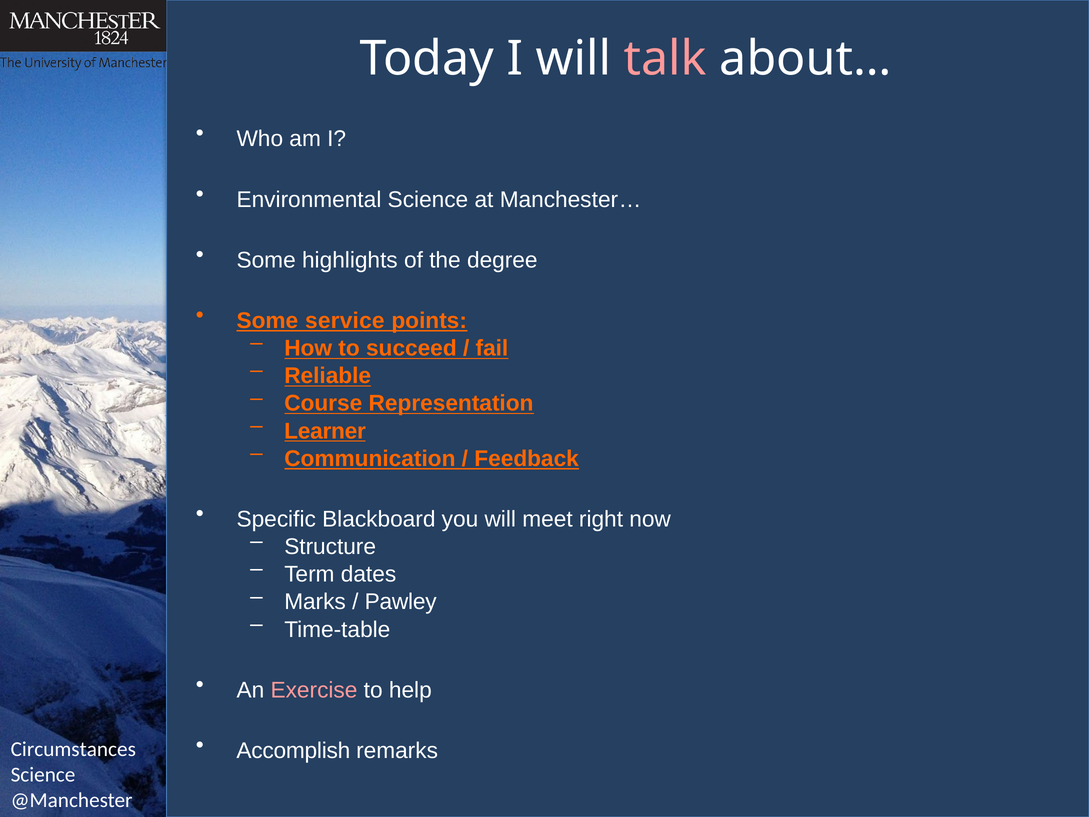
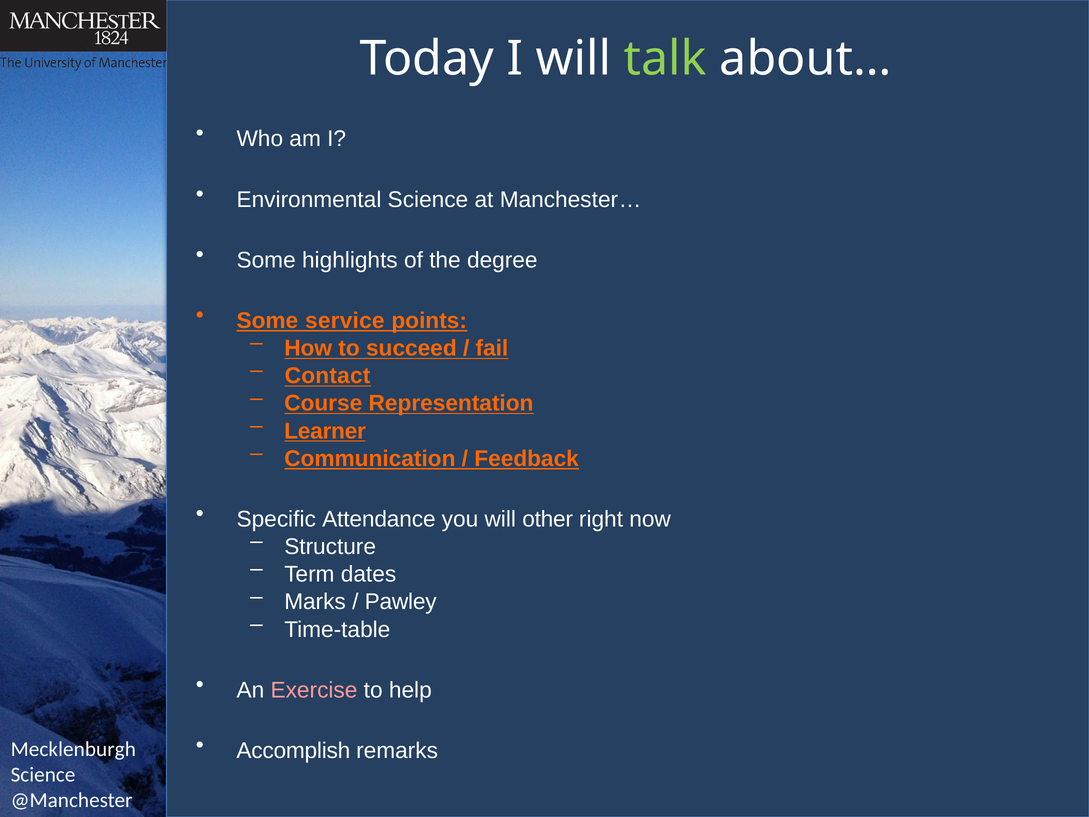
talk colour: pink -> light green (665, 59)
Reliable: Reliable -> Contact (328, 376)
Blackboard: Blackboard -> Attendance (379, 519)
meet: meet -> other (548, 519)
Circumstances: Circumstances -> Mecklenburgh (73, 749)
